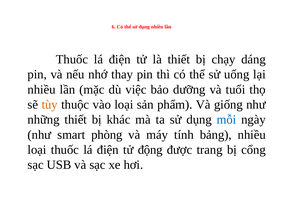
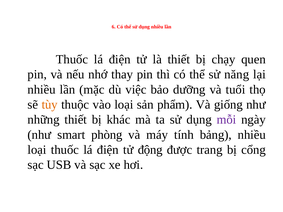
dáng: dáng -> quen (254, 59)
uống: uống -> năng (237, 74)
mỗi colour: blue -> purple (226, 120)
